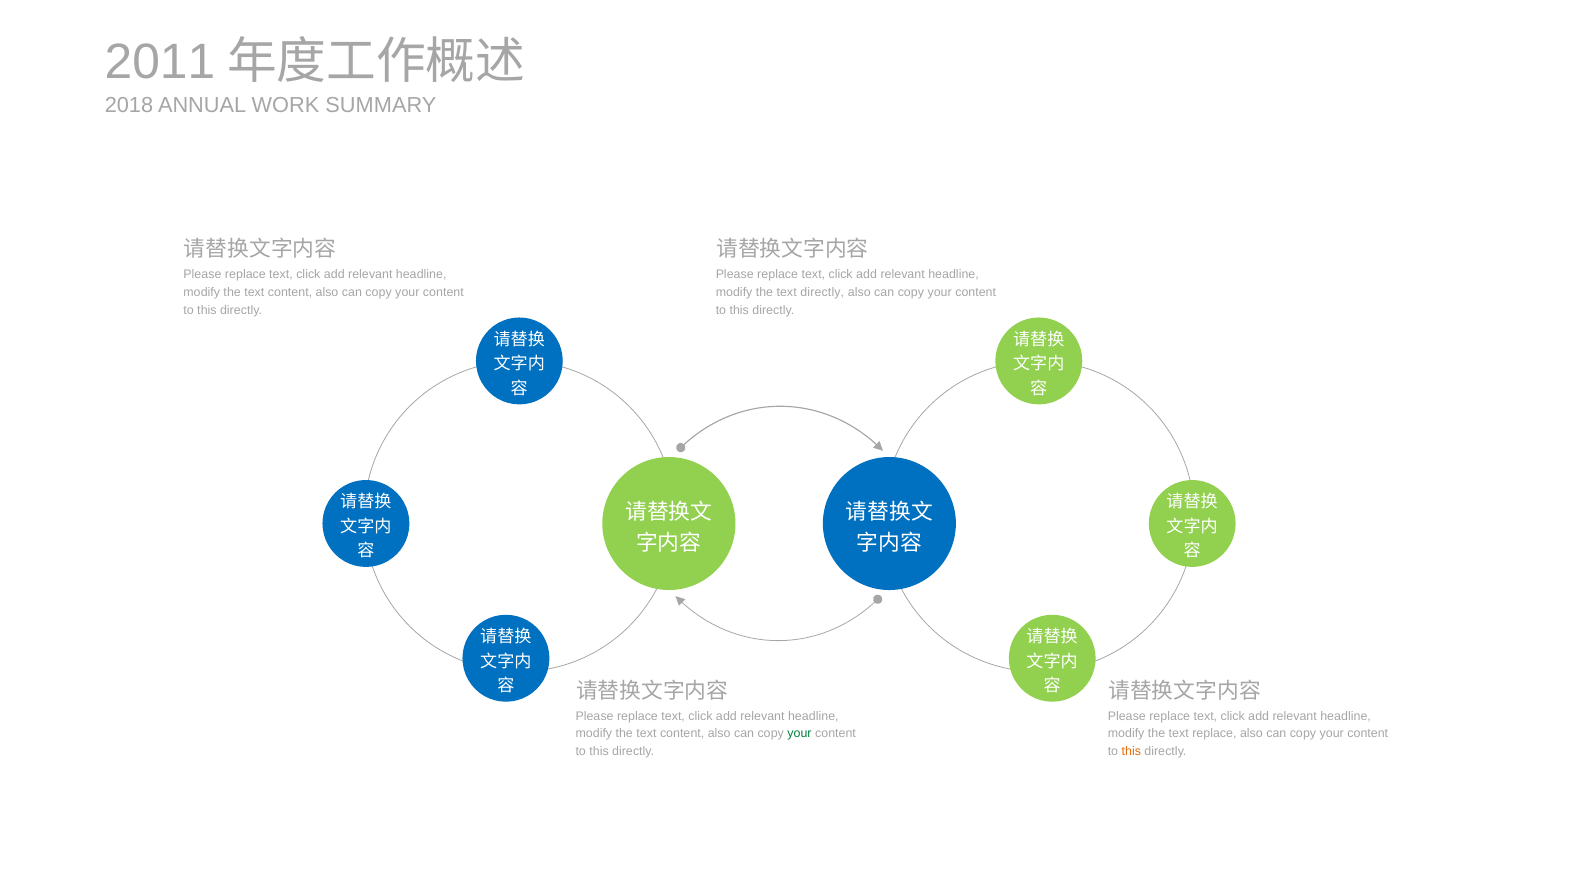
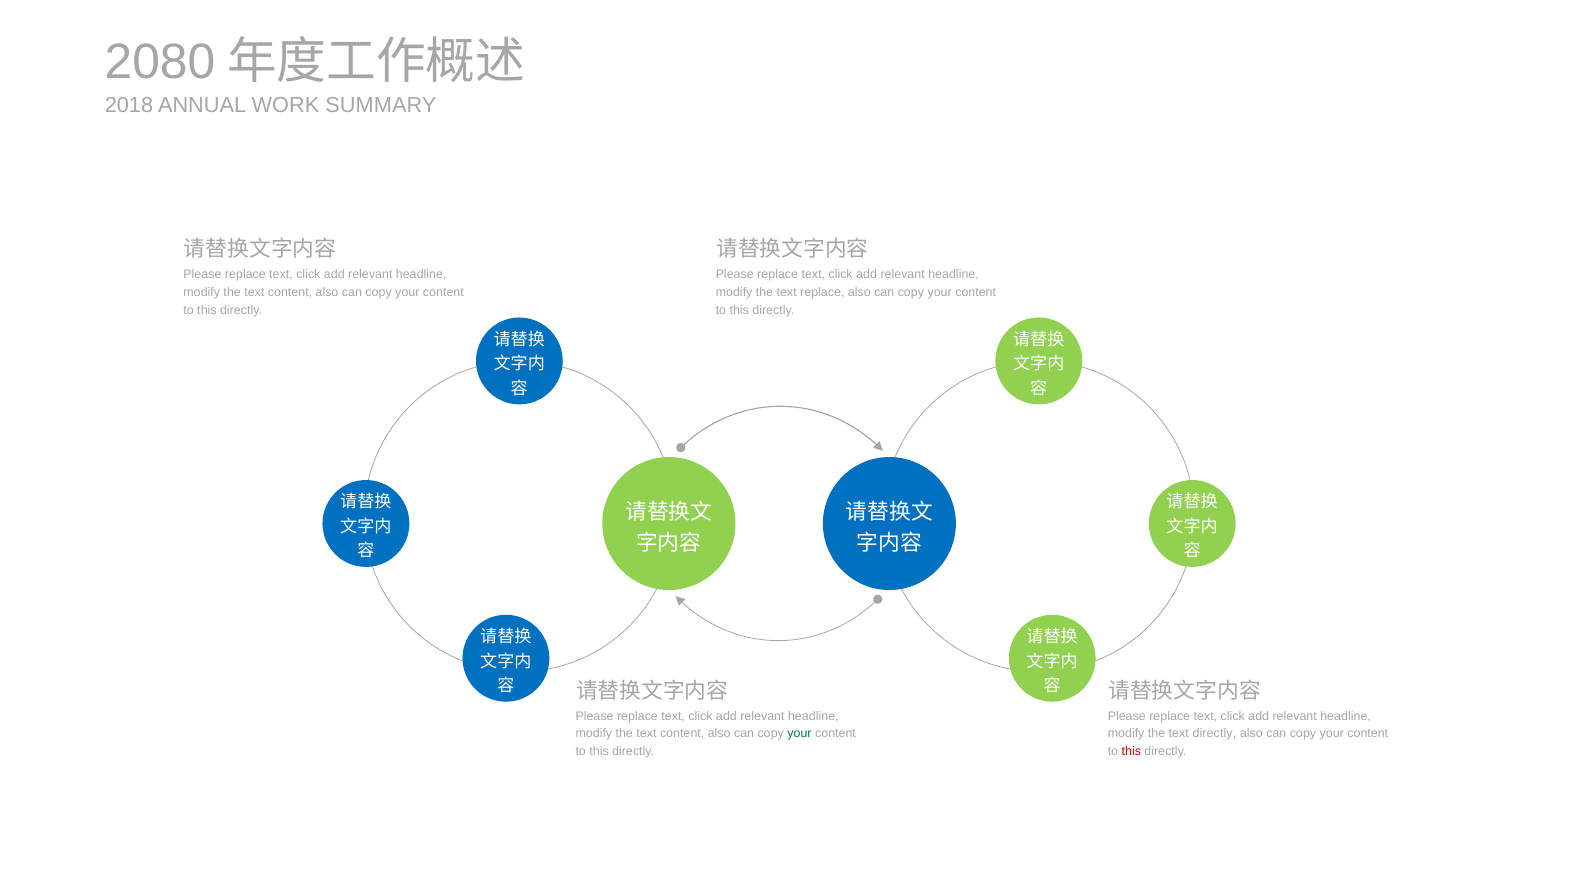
2011: 2011 -> 2080 (160, 62)
text directly: directly -> replace (822, 292)
text replace: replace -> directly (1214, 734)
this colour: orange -> red (1131, 752)
